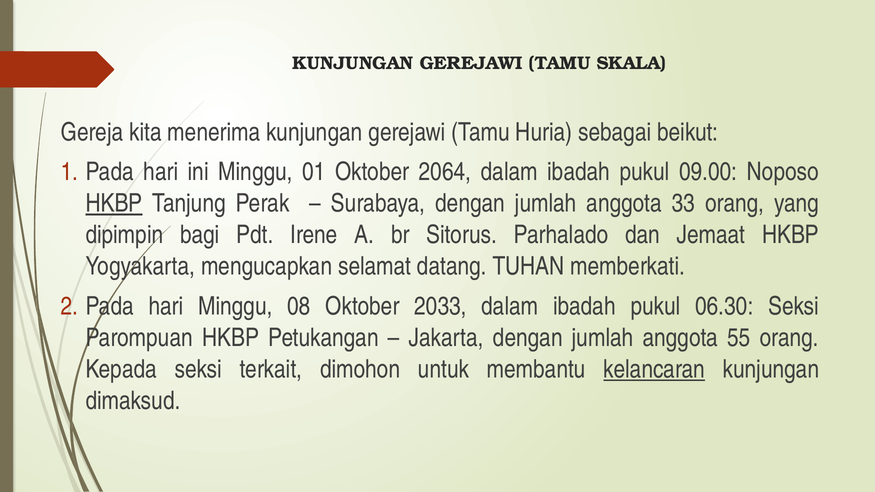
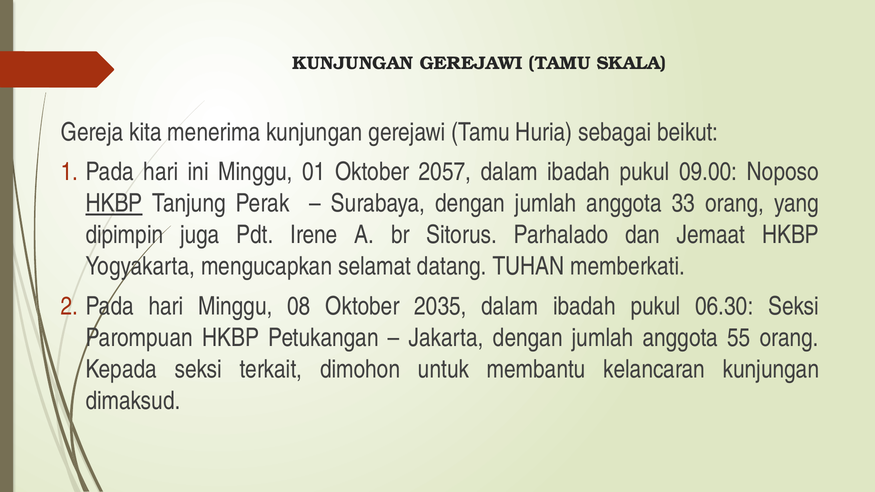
2064: 2064 -> 2057 (445, 172)
bagi: bagi -> juga (200, 235)
2033: 2033 -> 2035 (440, 306)
kelancaran underline: present -> none (654, 369)
